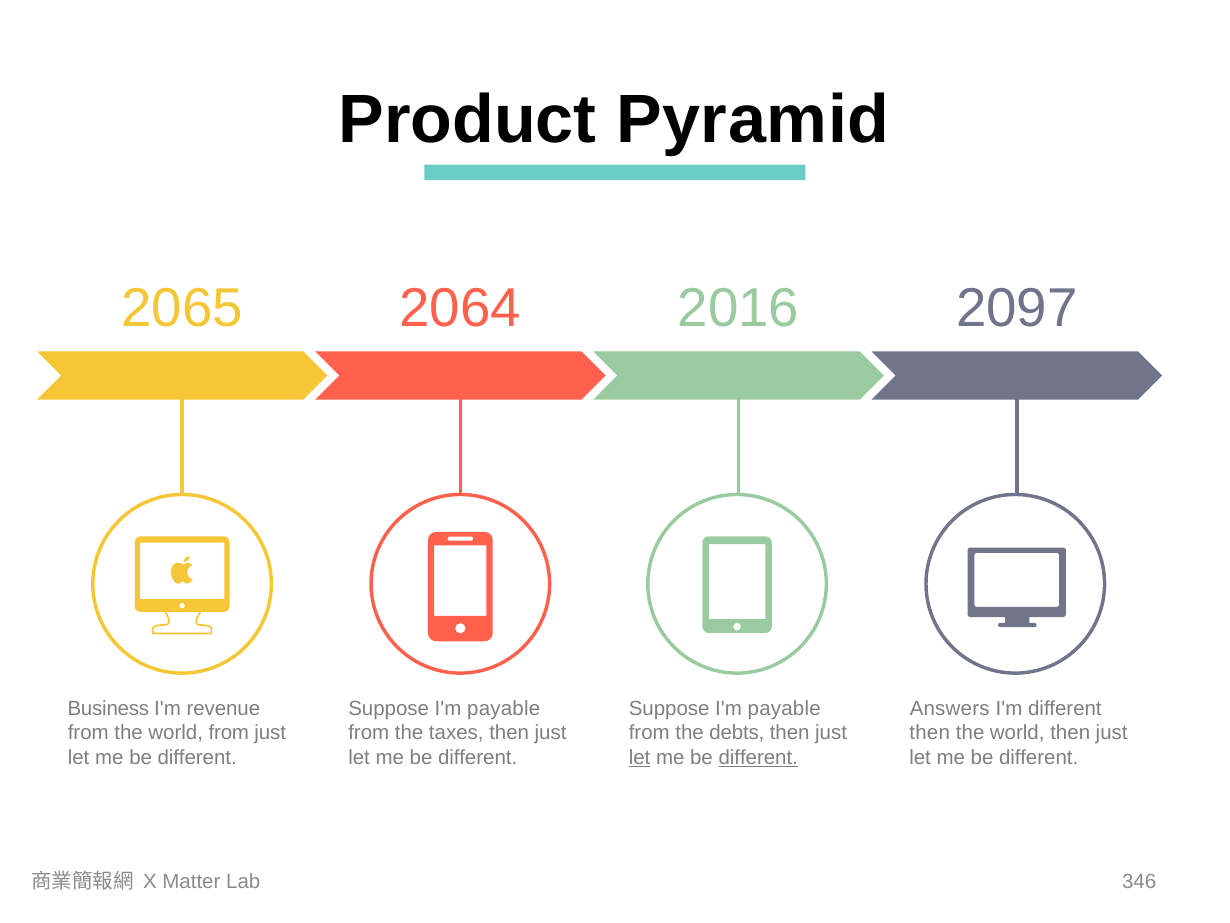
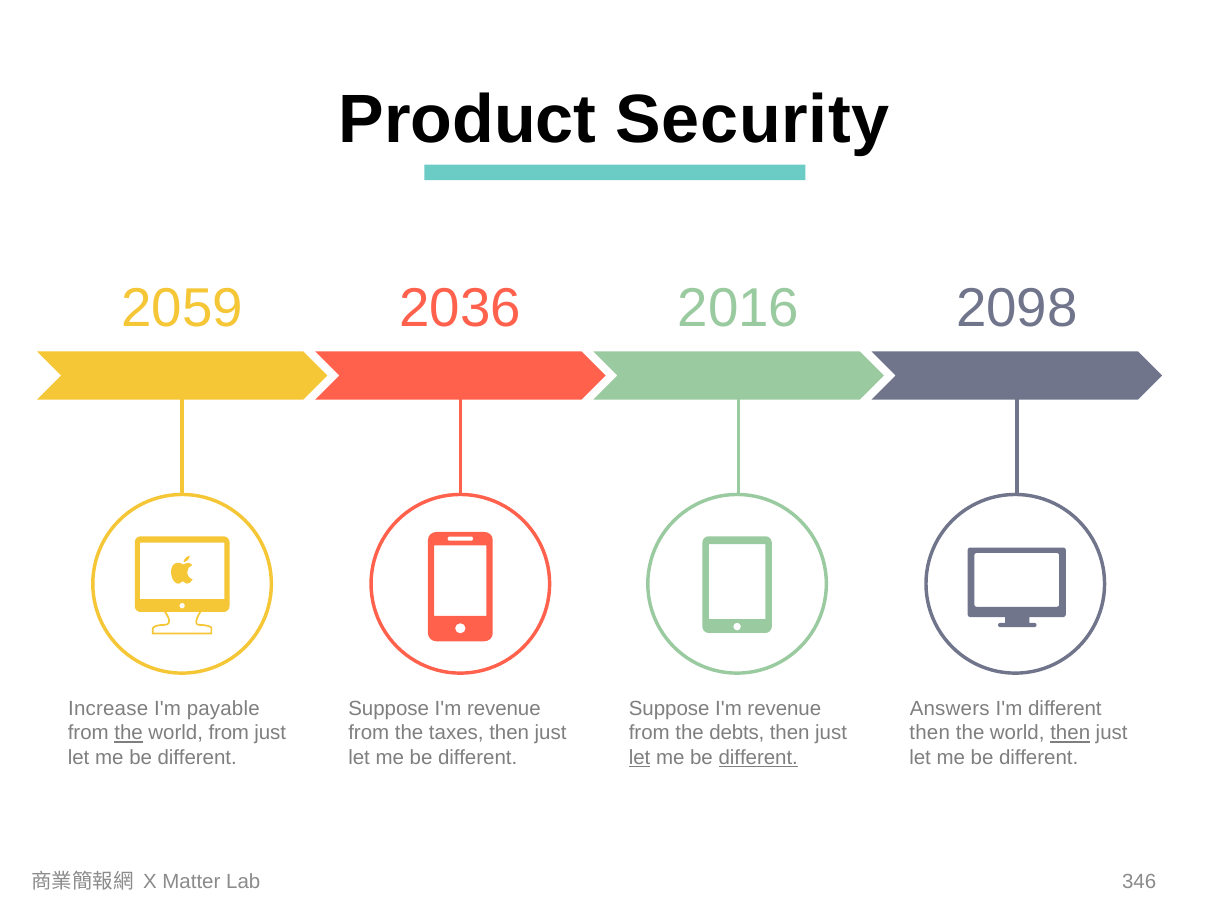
Pyramid: Pyramid -> Security (753, 120)
2065: 2065 -> 2059 (182, 308)
2064: 2064 -> 2036 (460, 308)
2097: 2097 -> 2098 (1017, 308)
Business: Business -> Increase (108, 708)
revenue: revenue -> payable (223, 708)
payable: payable -> revenue (504, 708)
payable: payable -> revenue (784, 708)
the underline: none -> present (129, 733)
then underline: none -> present (1070, 733)
